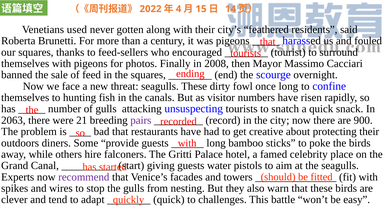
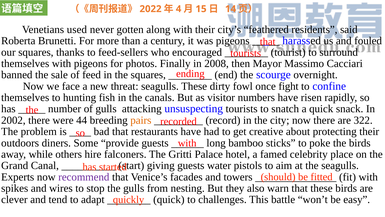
once long: long -> fight (289, 86)
2063: 2063 -> 2002 (13, 120)
21: 21 -> 44 (82, 120)
pairs colour: purple -> orange (141, 120)
900: 900 -> 322 (363, 120)
